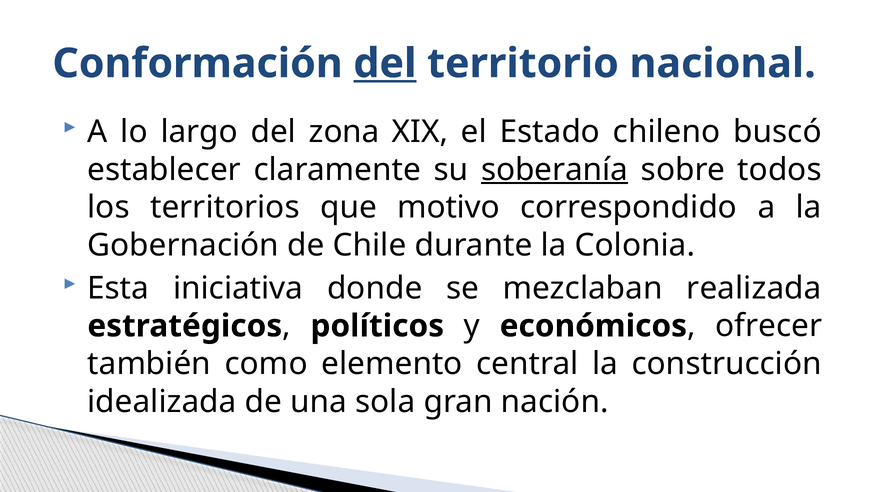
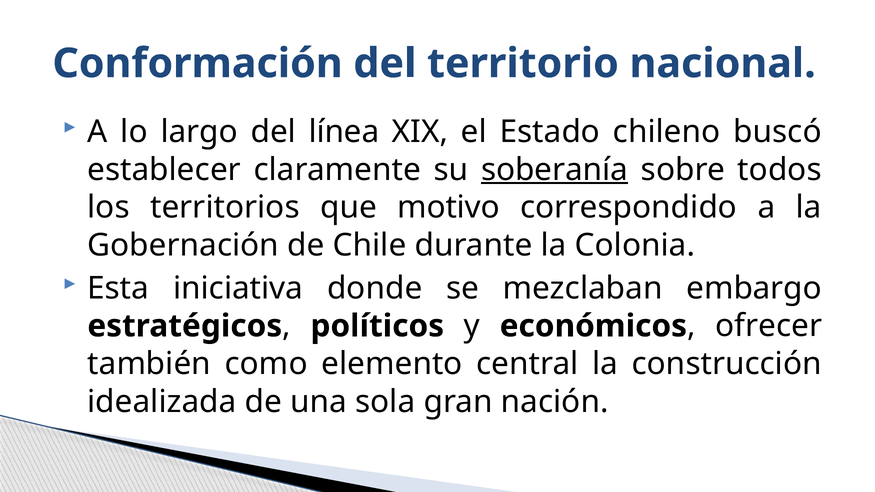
del underline: present -> none (385, 64)
zona: zona -> línea (344, 132)
realizada: realizada -> embargo (754, 288)
